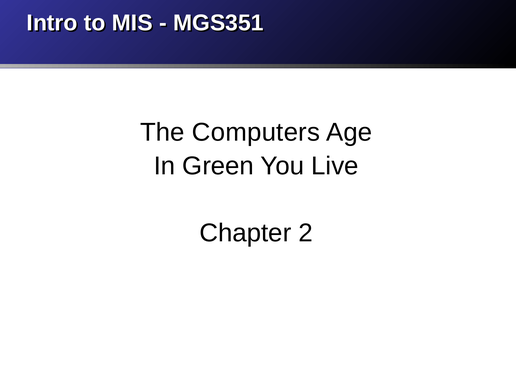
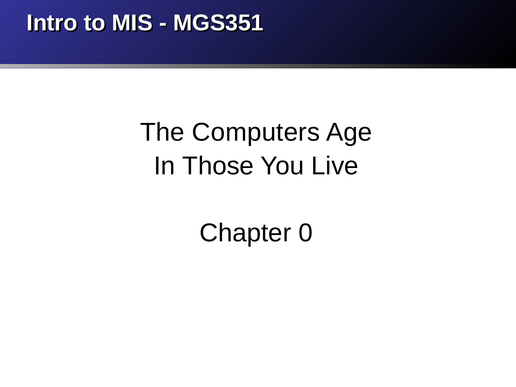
Green: Green -> Those (218, 166)
2: 2 -> 0 (306, 233)
